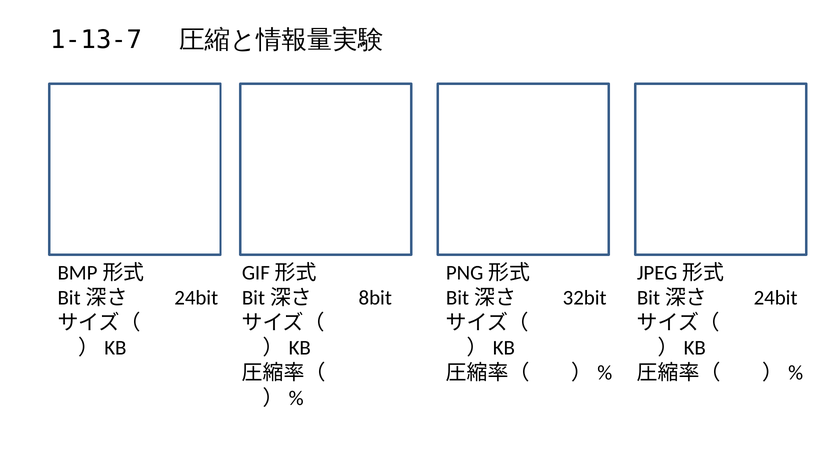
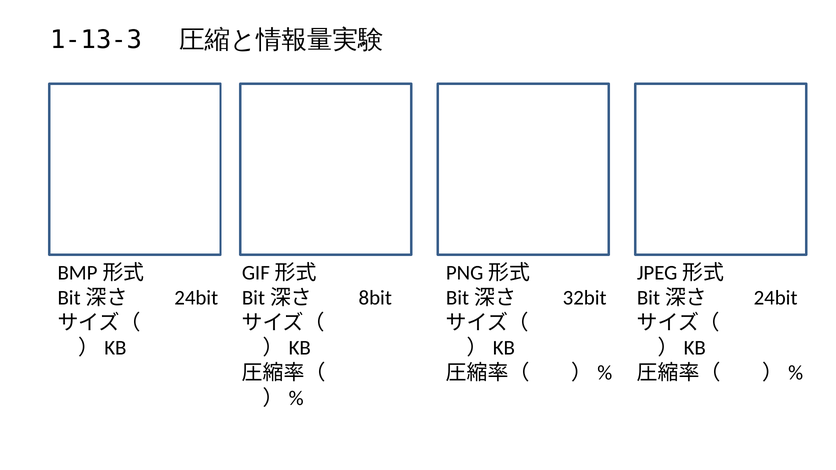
1-13-7: 1-13-7 -> 1-13-3 (96, 40)
